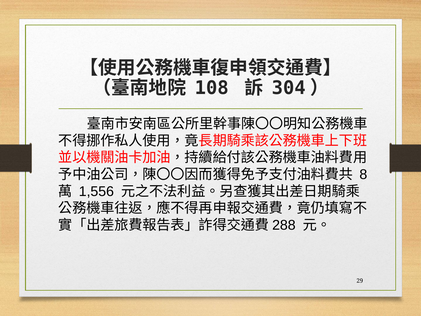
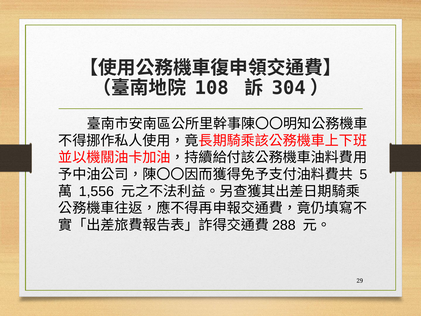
8: 8 -> 5 (363, 174)
